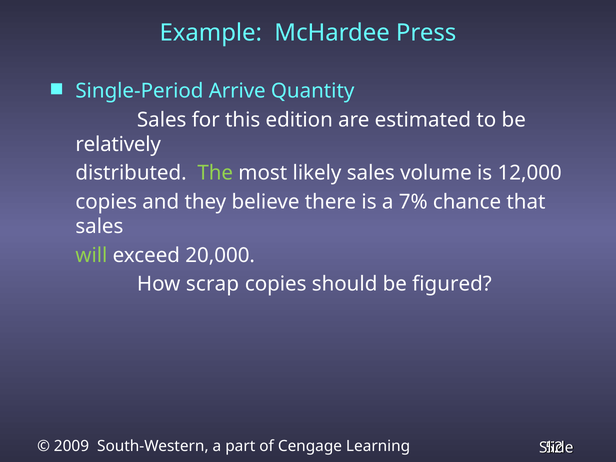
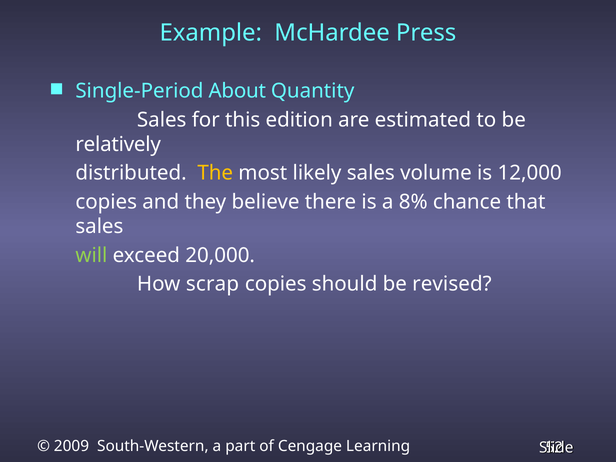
Arrive: Arrive -> About (237, 91)
The colour: light green -> yellow (215, 173)
7%: 7% -> 8% (413, 202)
figured: figured -> revised (452, 284)
